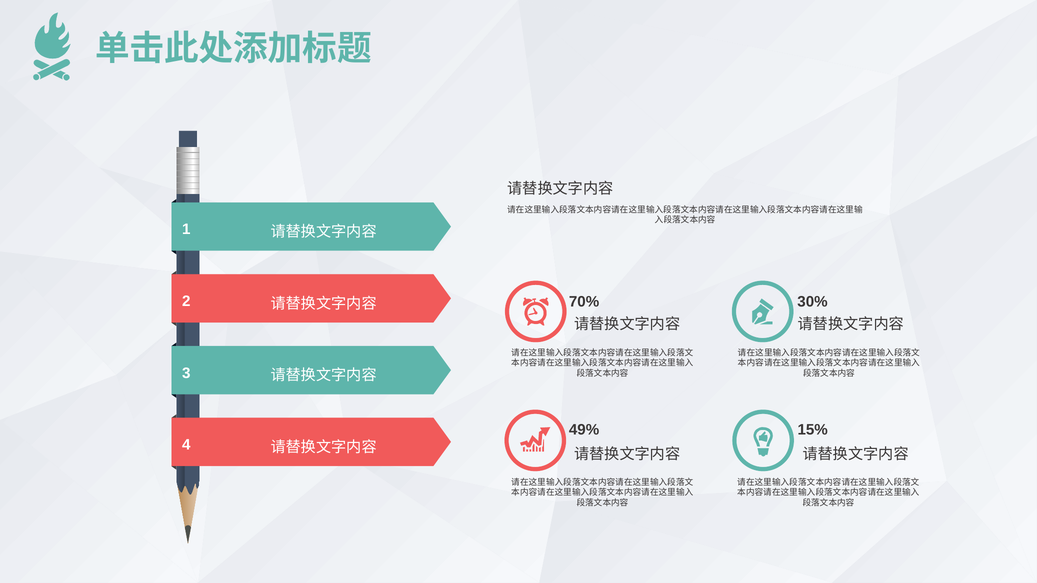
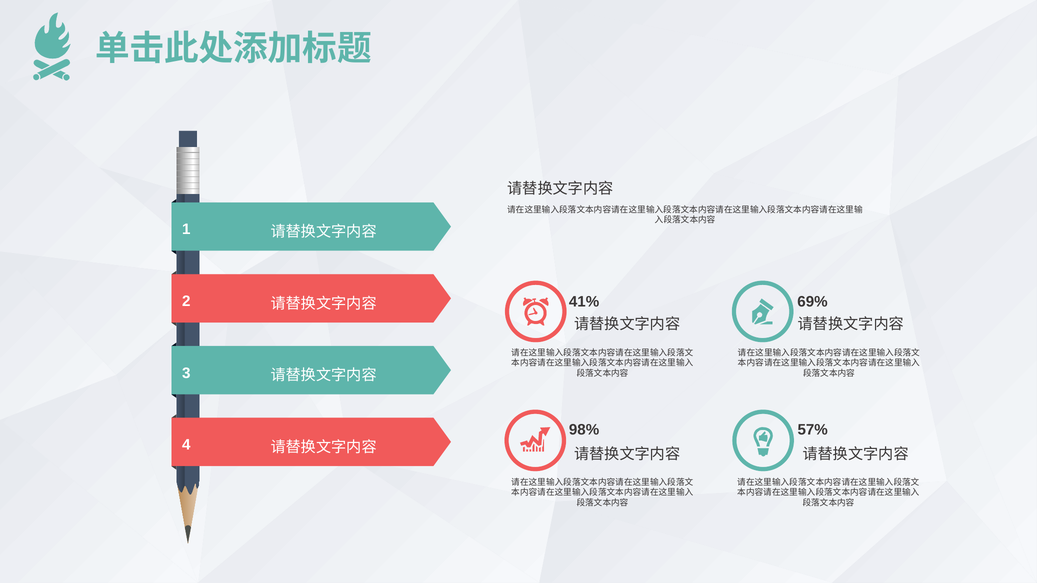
70%: 70% -> 41% (584, 302)
30%: 30% -> 69% (813, 302)
49%: 49% -> 98% (584, 430)
15%: 15% -> 57% (813, 430)
